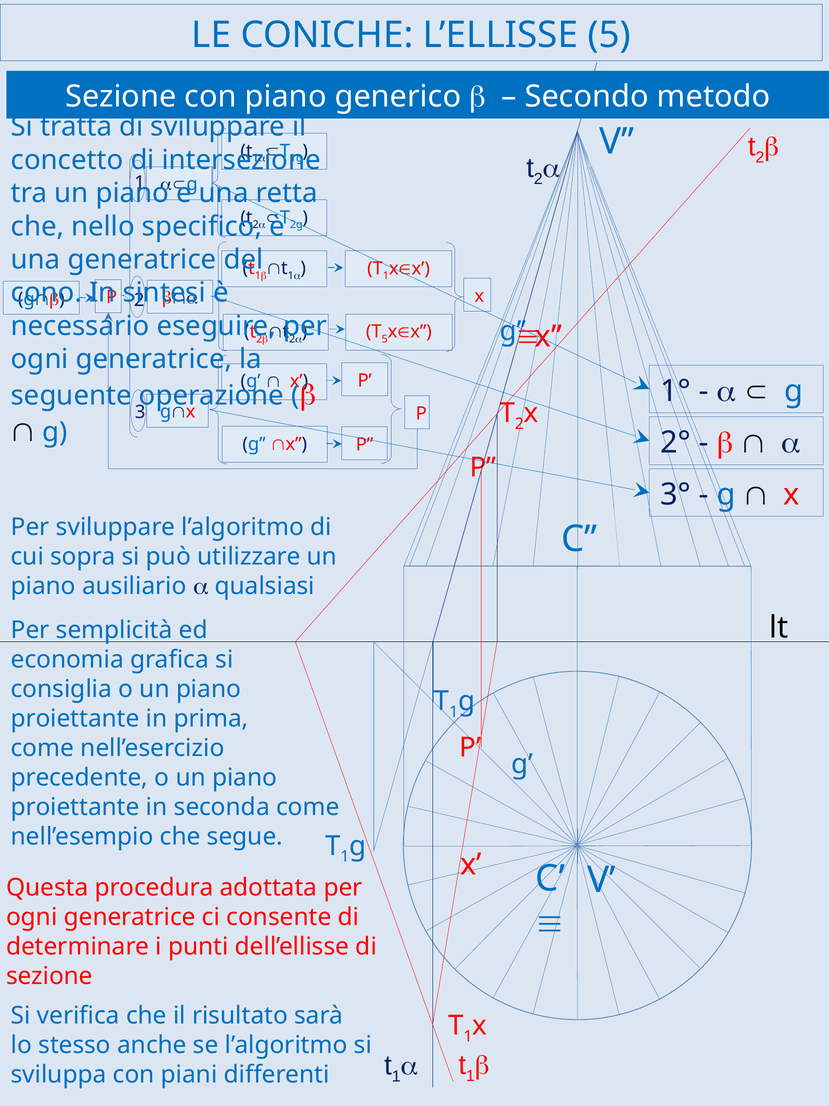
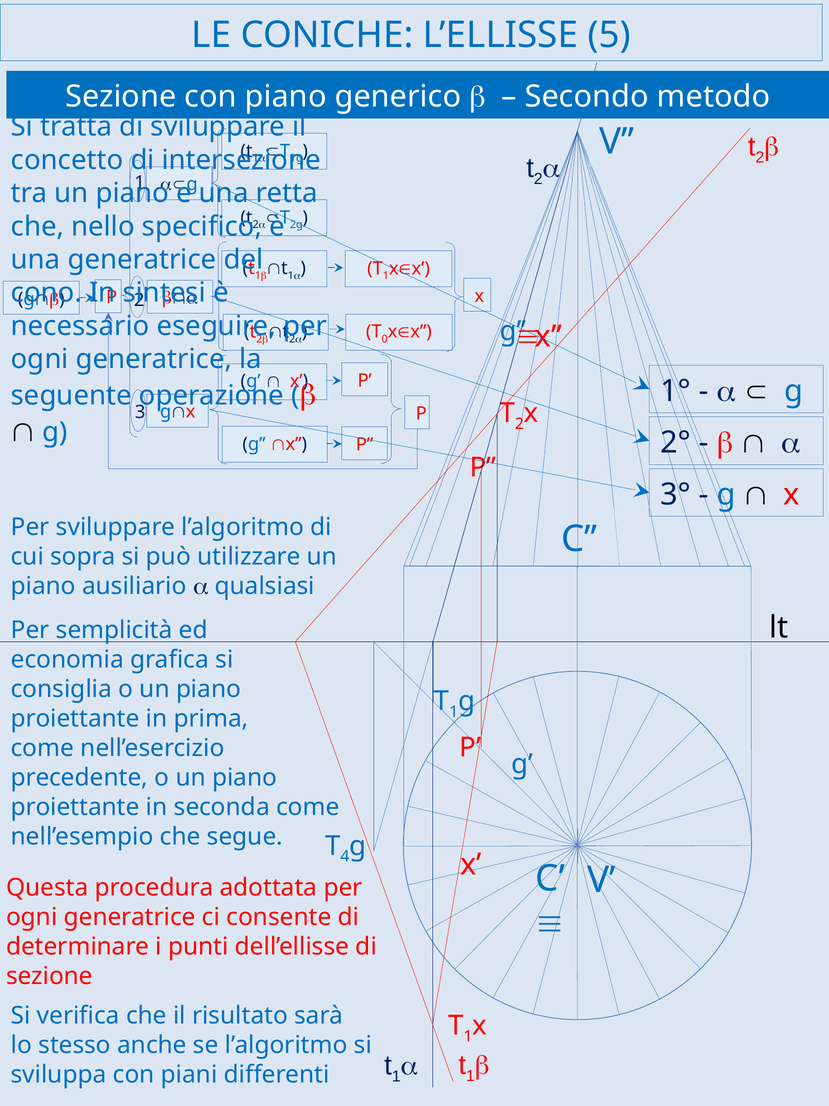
5: 5 -> 0 (385, 339)
1: 1 -> 4 (345, 856)
